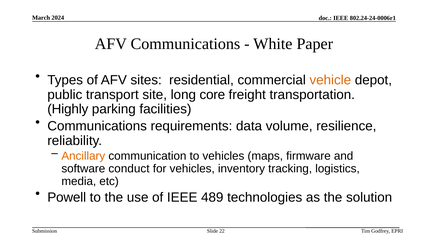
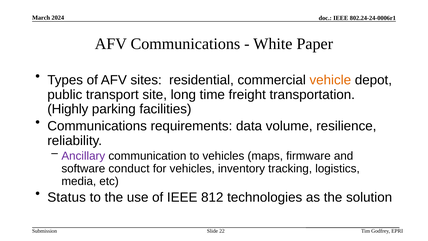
core: core -> time (212, 95)
Ancillary colour: orange -> purple (83, 156)
Powell: Powell -> Status (67, 197)
489: 489 -> 812 (212, 197)
